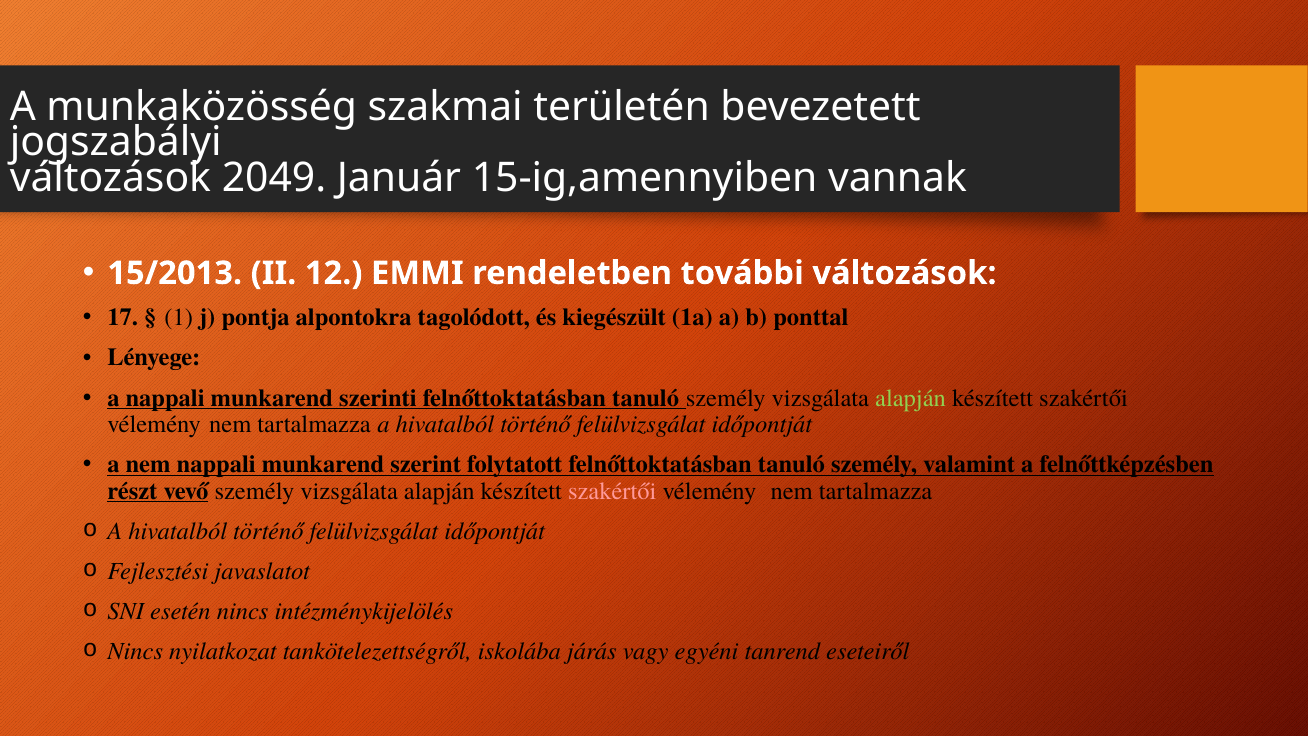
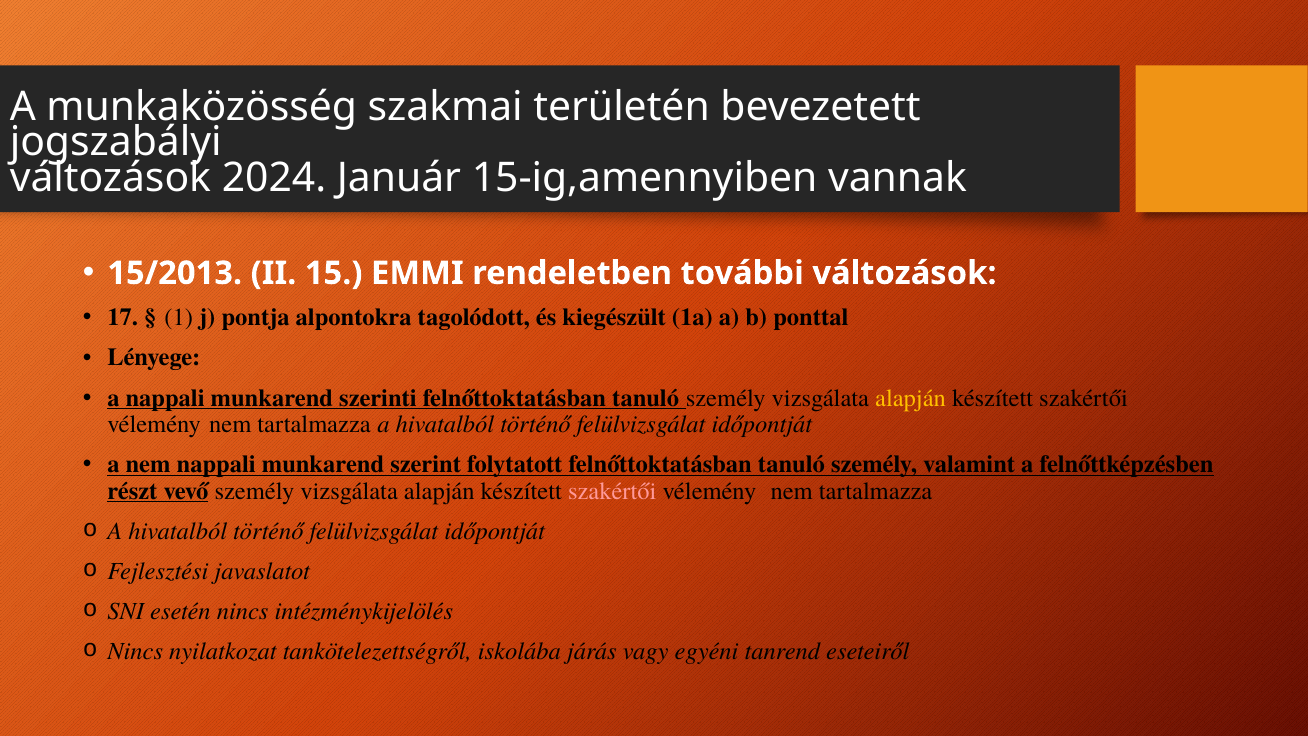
2049: 2049 -> 2024 (274, 178)
12: 12 -> 15 (334, 273)
alapján colour: light green -> yellow (911, 398)
